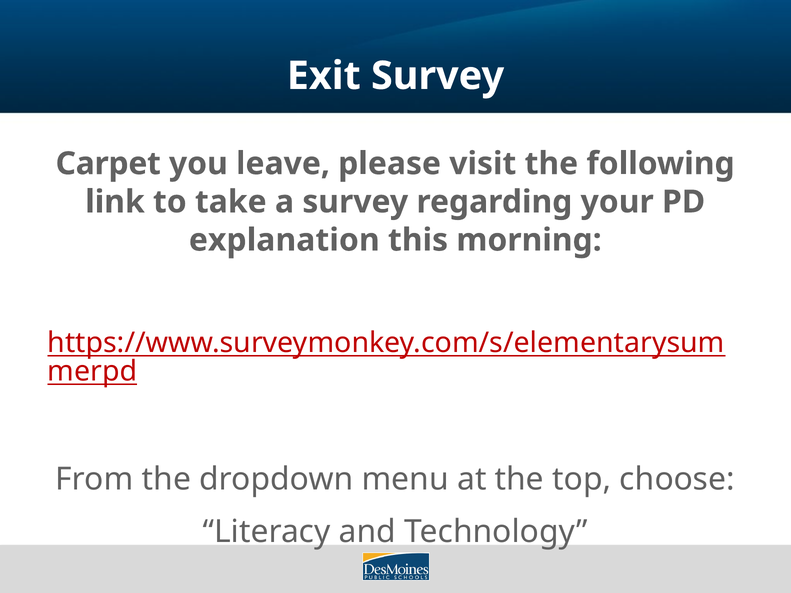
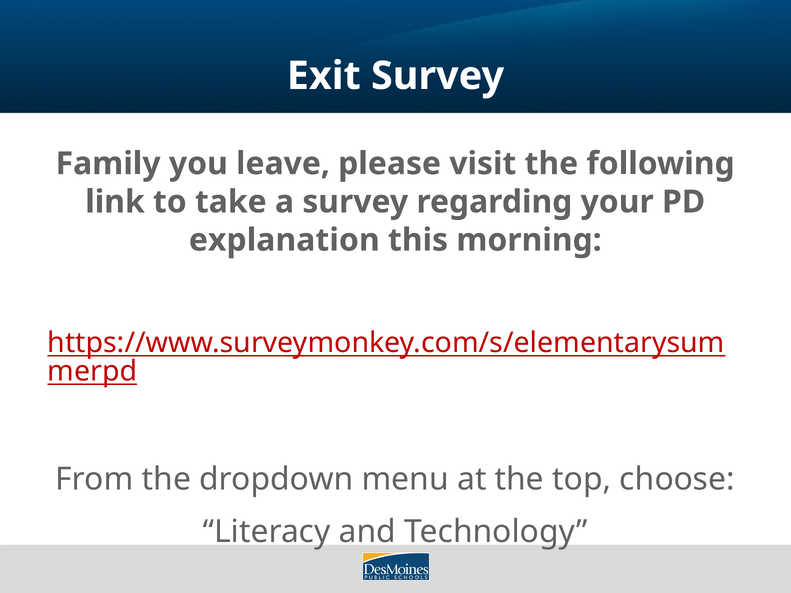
Carpet: Carpet -> Family (108, 164)
